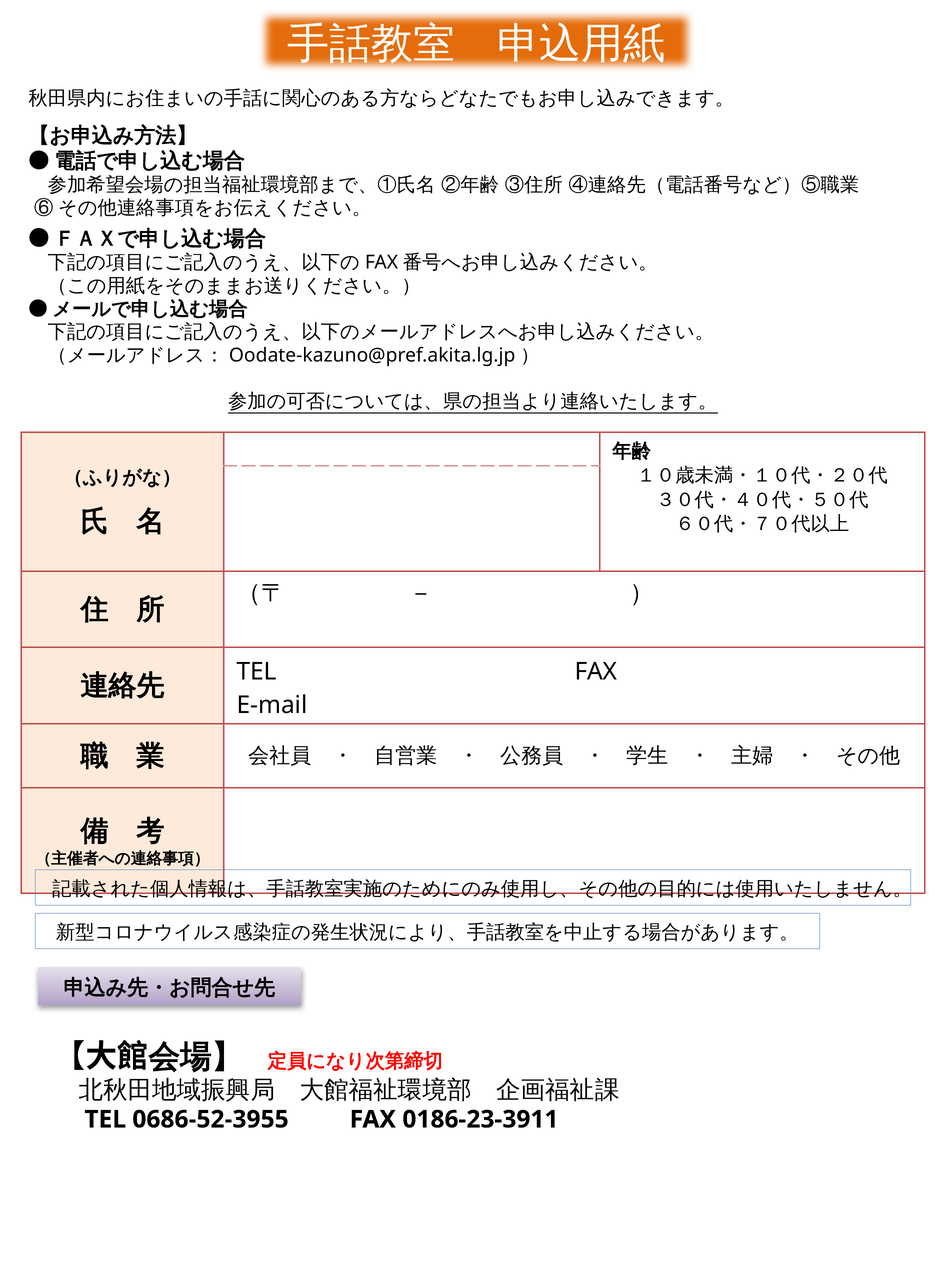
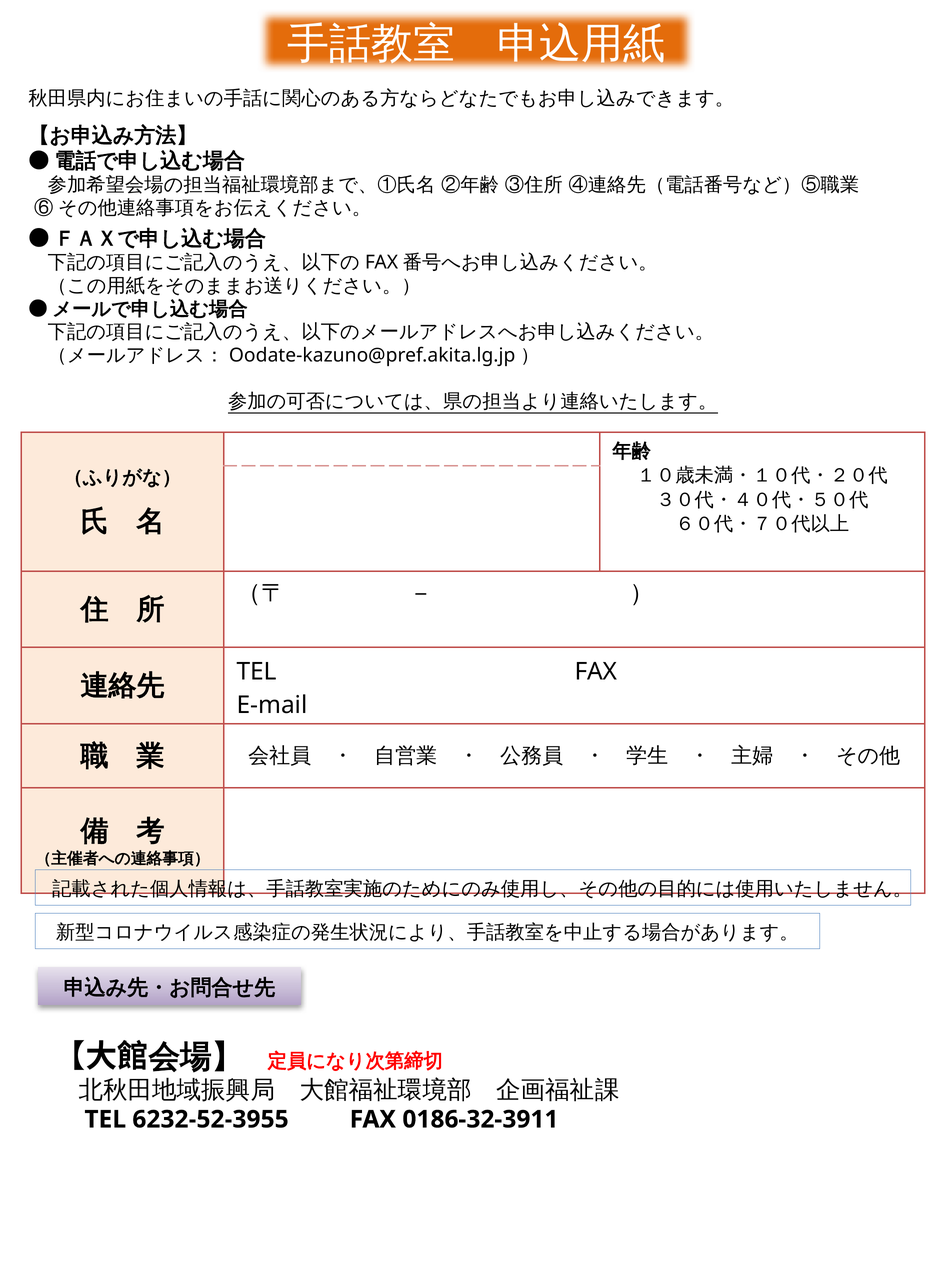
0686-52-3955: 0686-52-3955 -> 6232-52-3955 (210, 1119)
0186-23-3911: 0186-23-3911 -> 0186-32-3911 (480, 1119)
